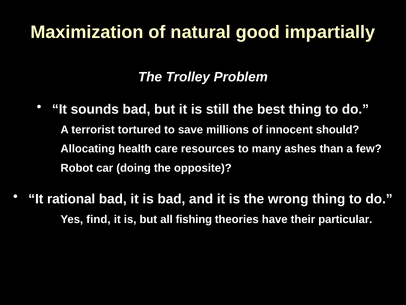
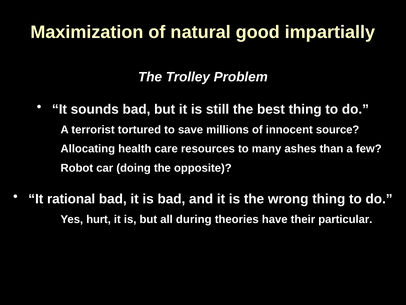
should: should -> source (338, 129)
find: find -> hurt (99, 219)
fishing: fishing -> during (194, 219)
